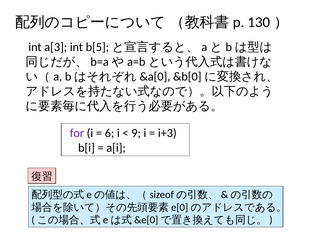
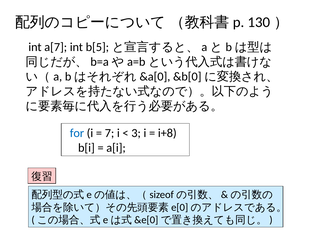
a[3: a[3 -> a[7 (56, 47)
for colour: purple -> blue (77, 133)
6: 6 -> 7 (109, 133)
9: 9 -> 3 (136, 133)
i+3: i+3 -> i+8 (167, 133)
